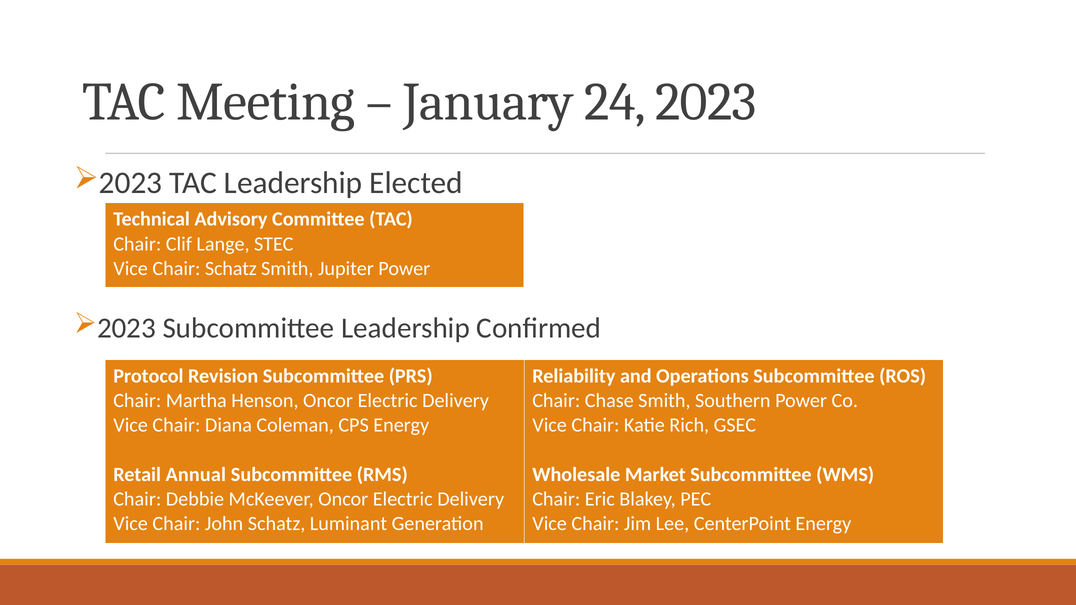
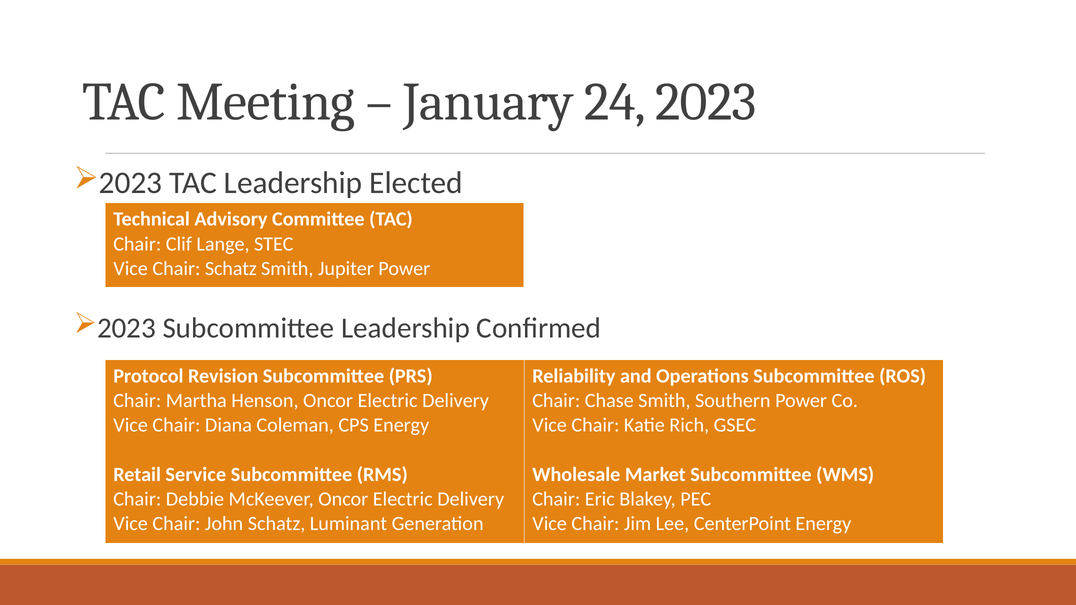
Annual: Annual -> Service (196, 475)
